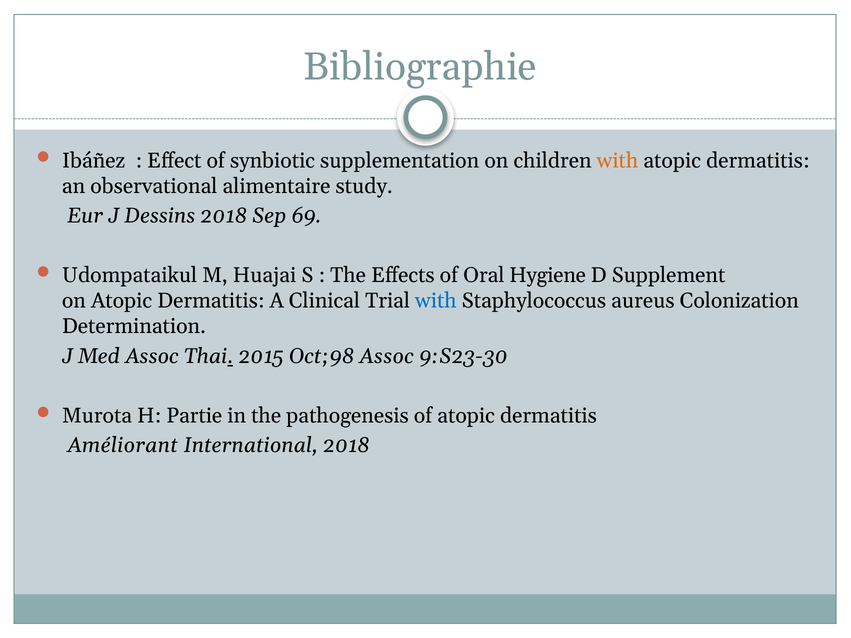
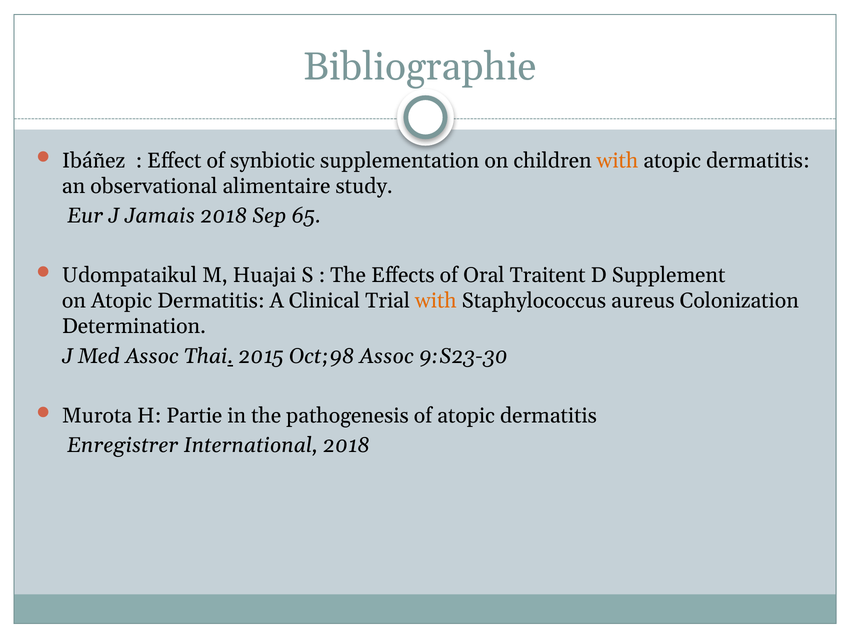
Dessins: Dessins -> Jamais (160, 216)
69: 69 -> 65 (306, 216)
Hygiene: Hygiene -> Traitent (548, 275)
with colour: blue -> orange (436, 301)
Améliorant: Améliorant -> Enregistrer (123, 446)
